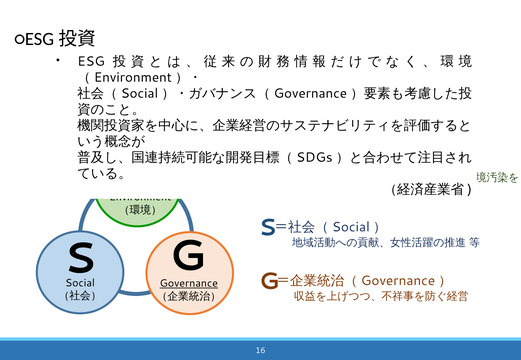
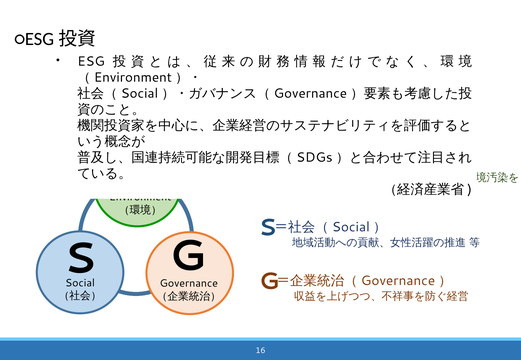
Governance underline: present -> none (189, 284)
